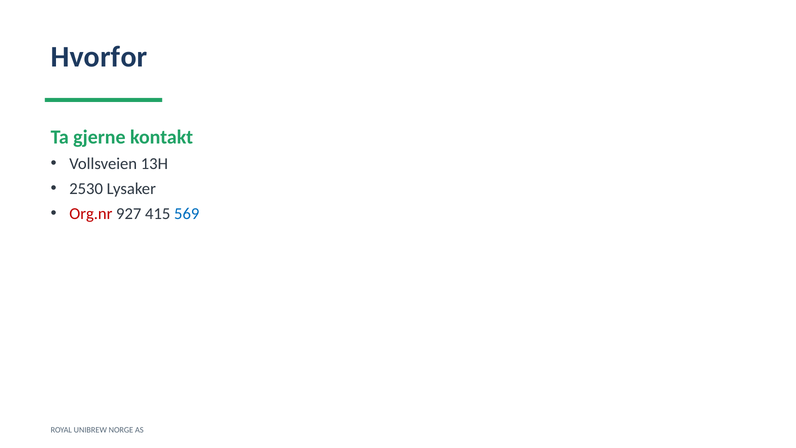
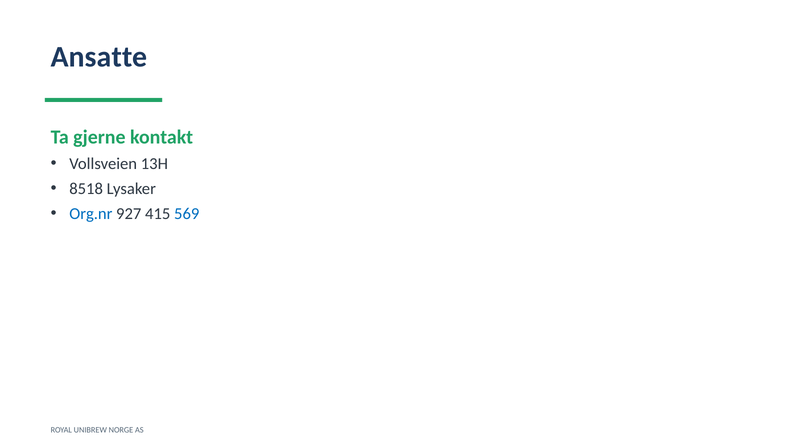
Hvorfor: Hvorfor -> Ansatte (99, 57)
2530: 2530 -> 8518 (86, 189)
Org.nr colour: red -> blue (91, 213)
